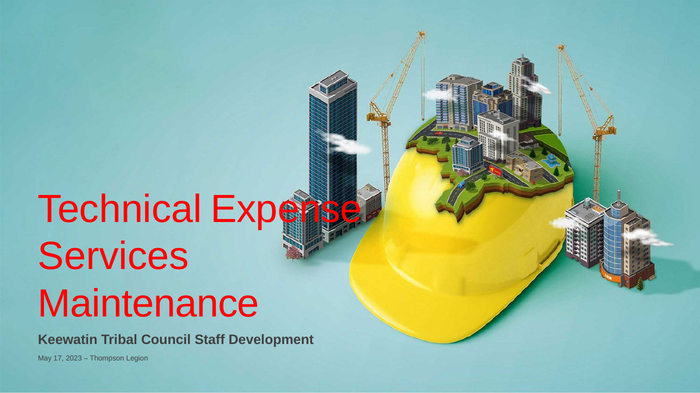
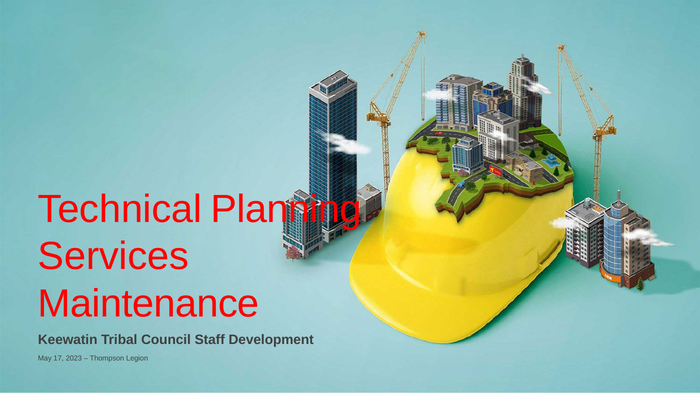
Expense: Expense -> Planning (286, 210)
